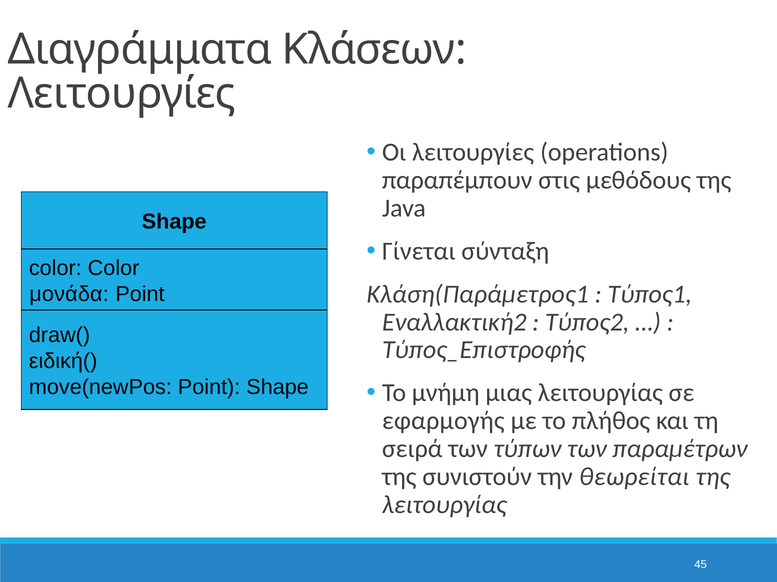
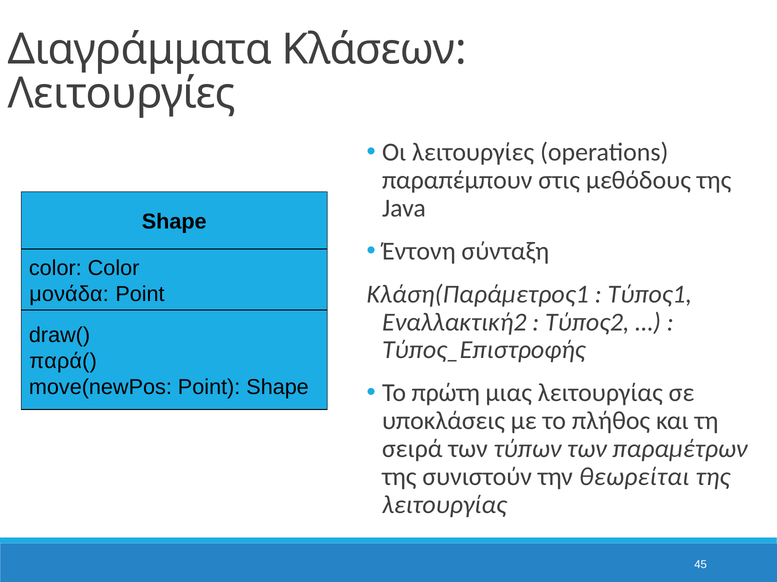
Γίνεται: Γίνεται -> Έντονη (419, 251)
ειδική(: ειδική( -> παρά( (63, 362)
μνήμη: μνήμη -> πρώτη (446, 393)
εφαρμογής: εφαρμογής -> υποκλάσεις (443, 421)
